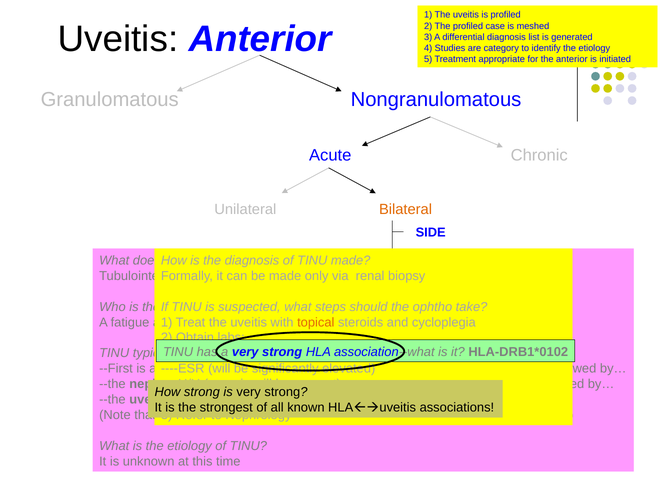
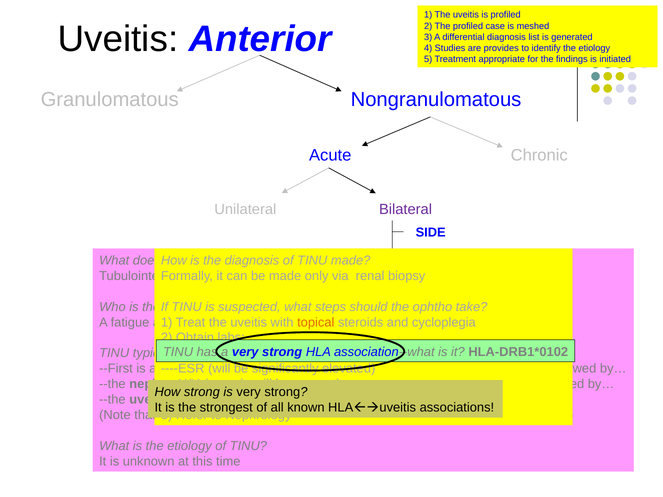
category: category -> provides (501, 48)
the anterior: anterior -> findings (572, 59)
Bilateral colour: orange -> purple (406, 210)
